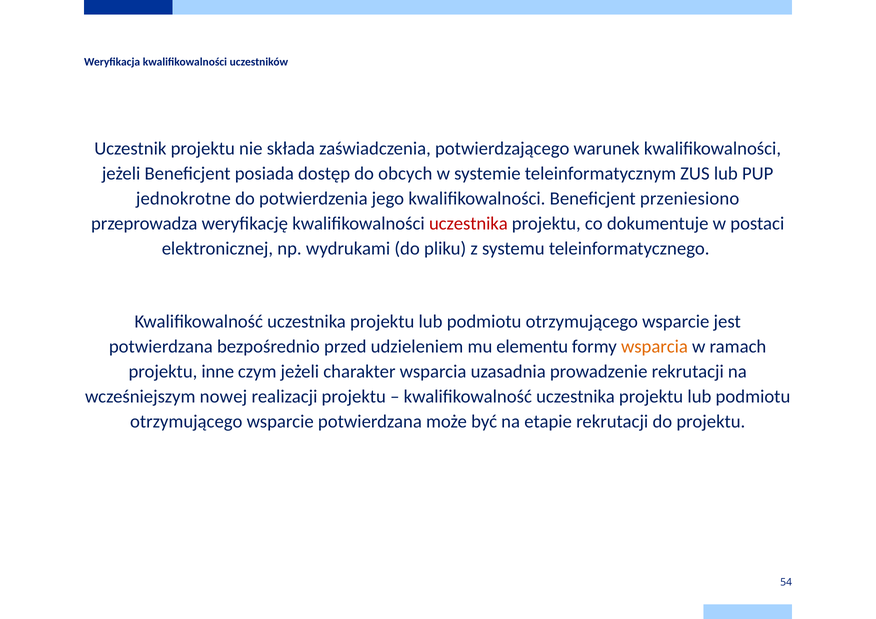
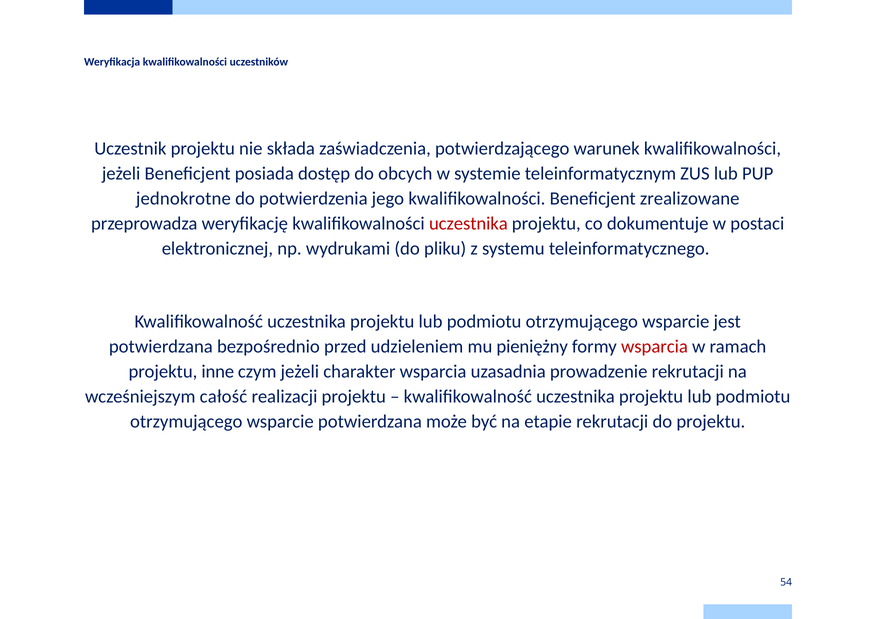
przeniesiono: przeniesiono -> zrealizowane (690, 199)
elementu: elementu -> pieniężny (532, 347)
wsparcia colour: orange -> red (654, 347)
nowej: nowej -> całość (223, 397)
